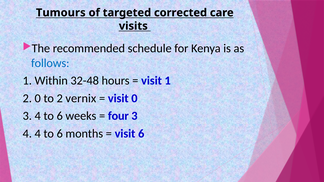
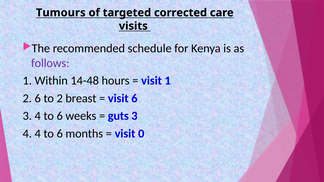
follows colour: blue -> purple (50, 63)
32-48: 32-48 -> 14-48 (85, 81)
2 0: 0 -> 6 (38, 98)
vernix: vernix -> breast (81, 98)
visit 0: 0 -> 6 (134, 98)
four: four -> guts (118, 116)
visit 6: 6 -> 0 (141, 134)
